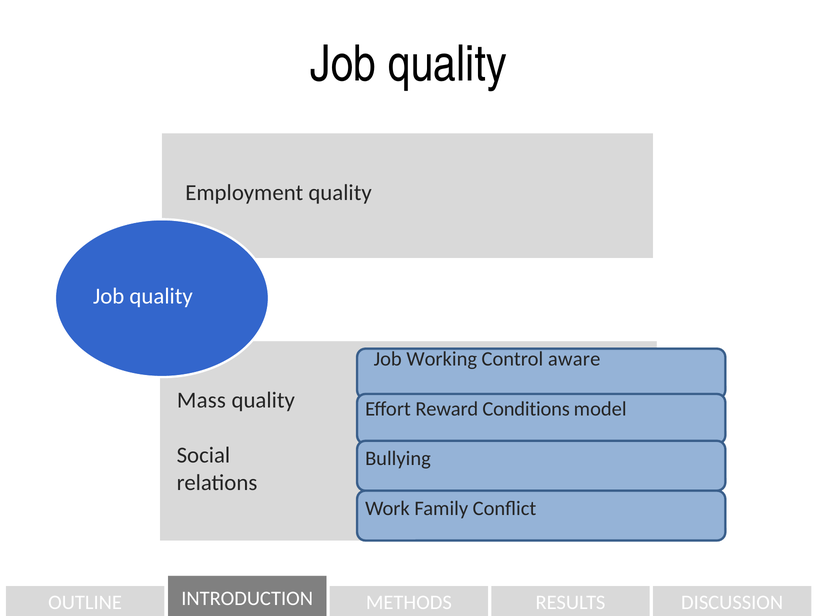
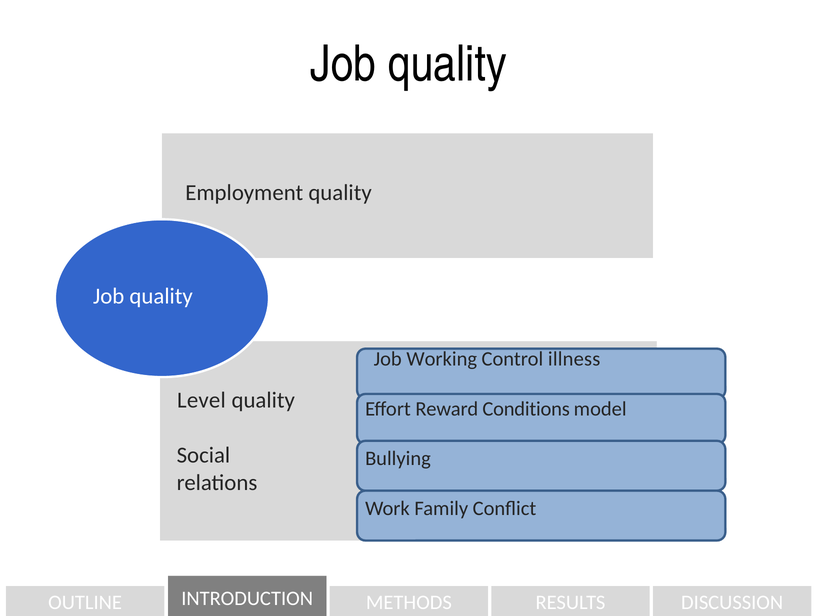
aware: aware -> illness (574, 359)
Mass: Mass -> Level (201, 400)
